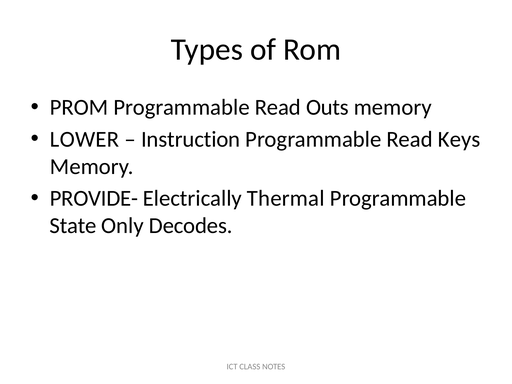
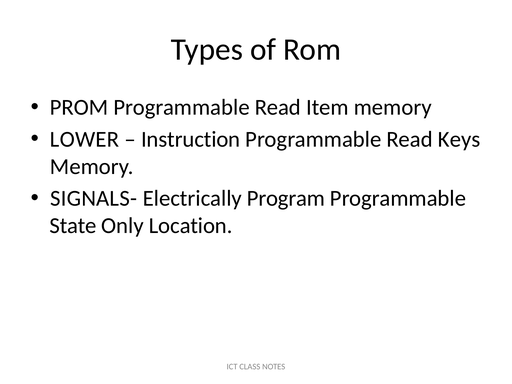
Outs: Outs -> Item (327, 107)
PROVIDE-: PROVIDE- -> SIGNALS- (94, 198)
Thermal: Thermal -> Program (286, 198)
Decodes: Decodes -> Location (191, 226)
